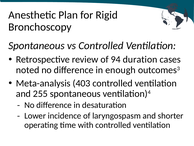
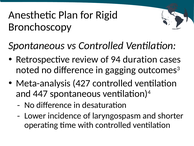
enough: enough -> gagging (120, 70)
403: 403 -> 427 (81, 83)
255: 255 -> 447 (40, 93)
